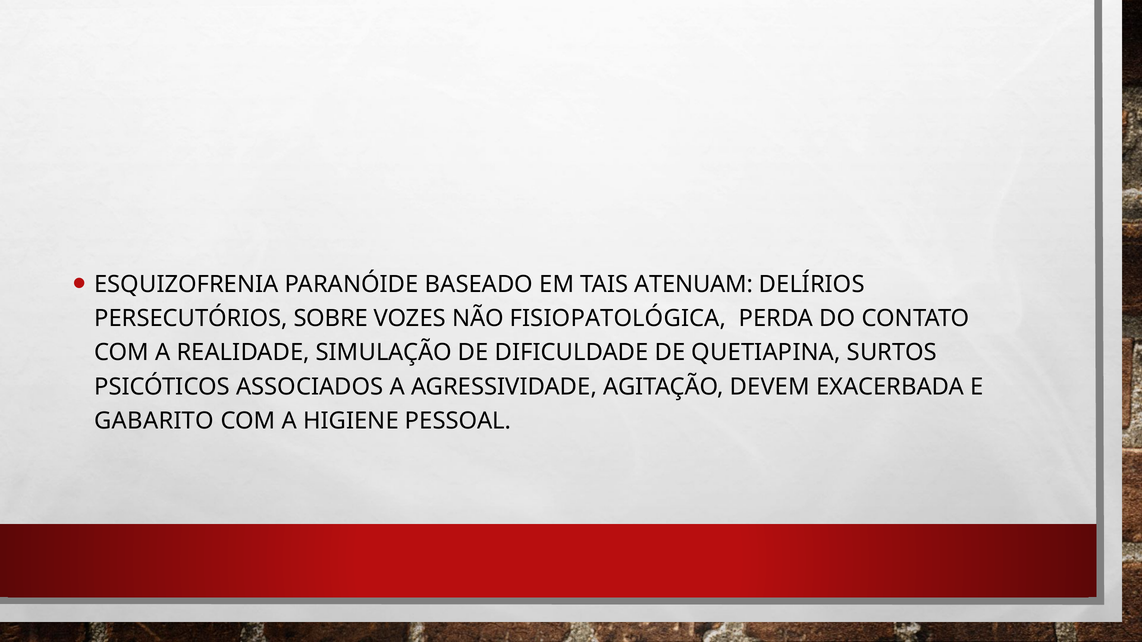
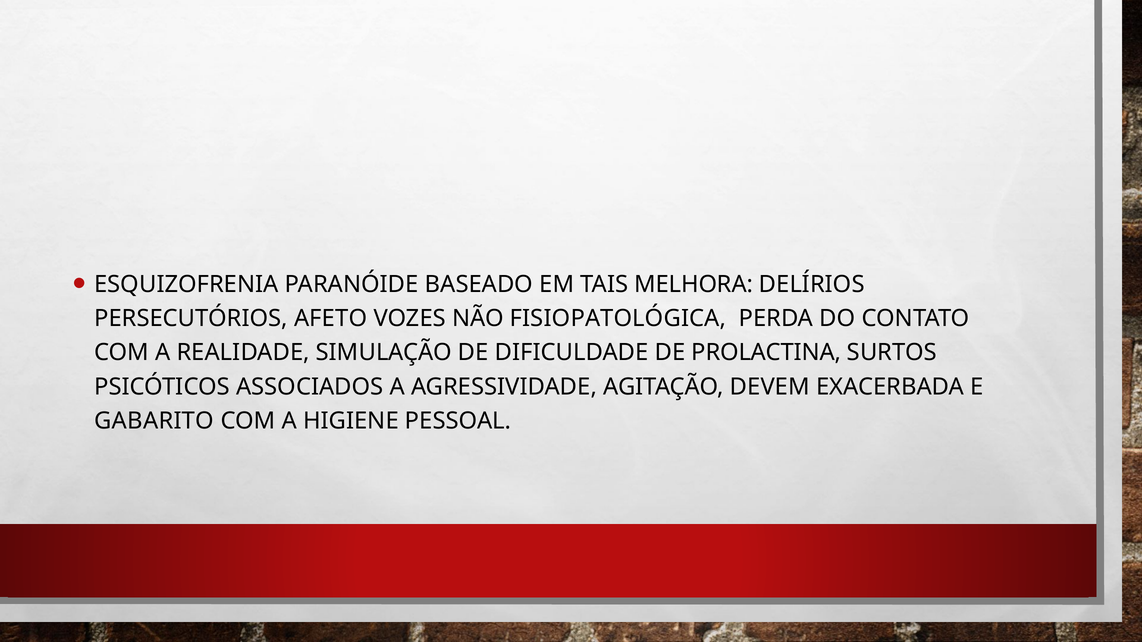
ATENUAM: ATENUAM -> MELHORA (694, 284)
SOBRE: SOBRE -> AFETO (331, 319)
QUETIAPINA: QUETIAPINA -> PROLACTINA (766, 353)
